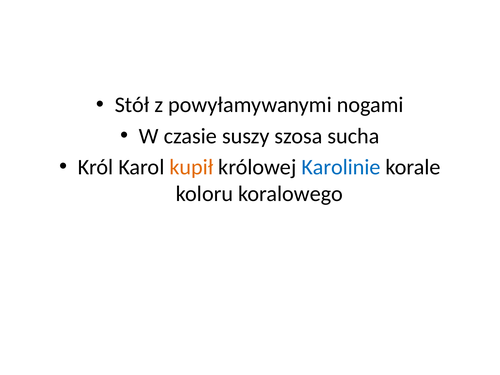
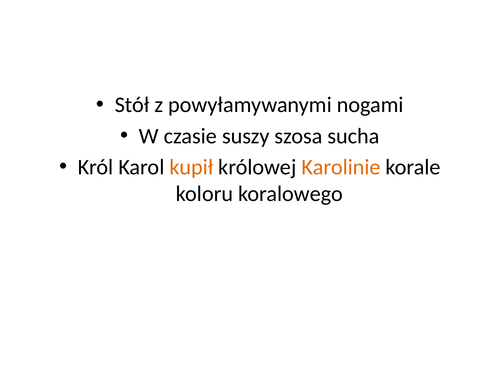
Karolinie colour: blue -> orange (341, 167)
